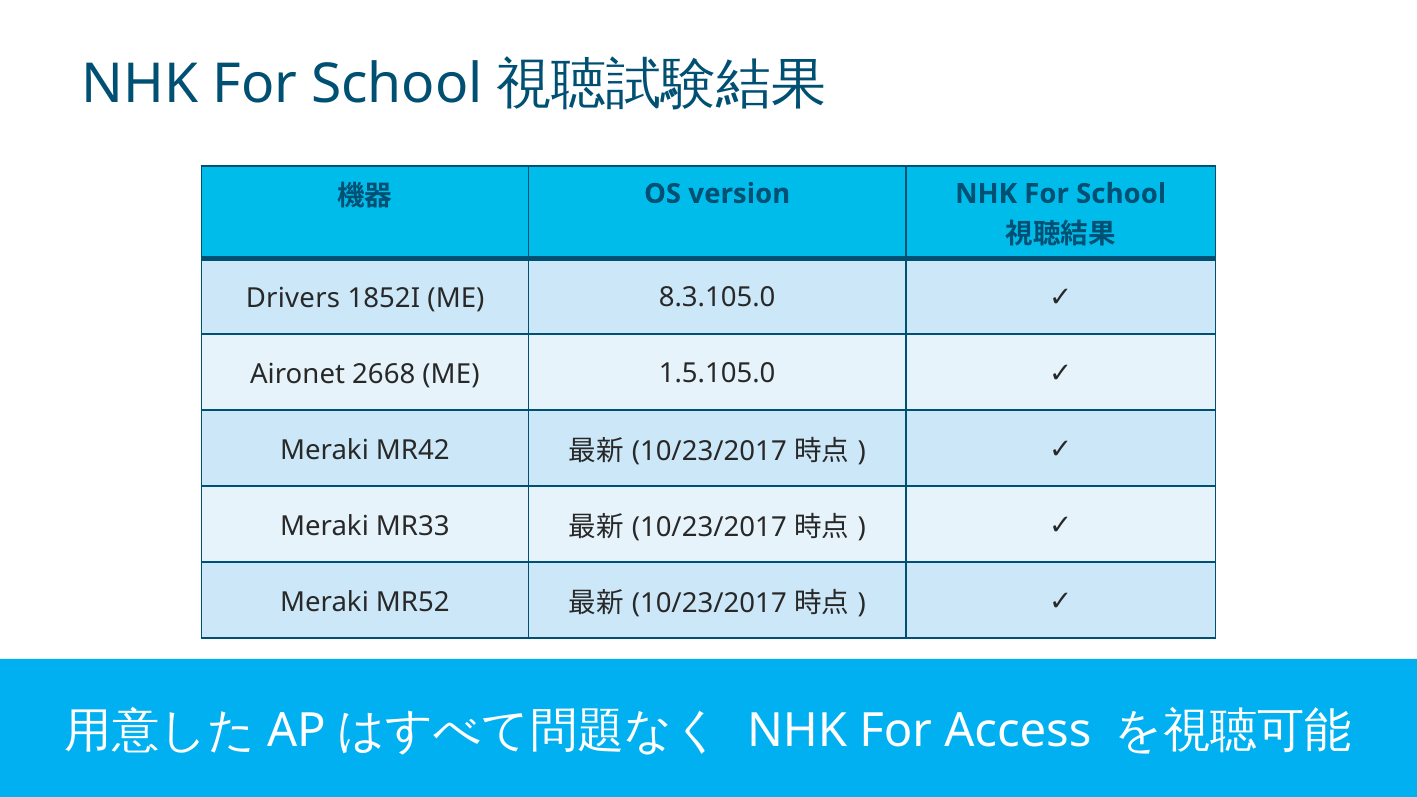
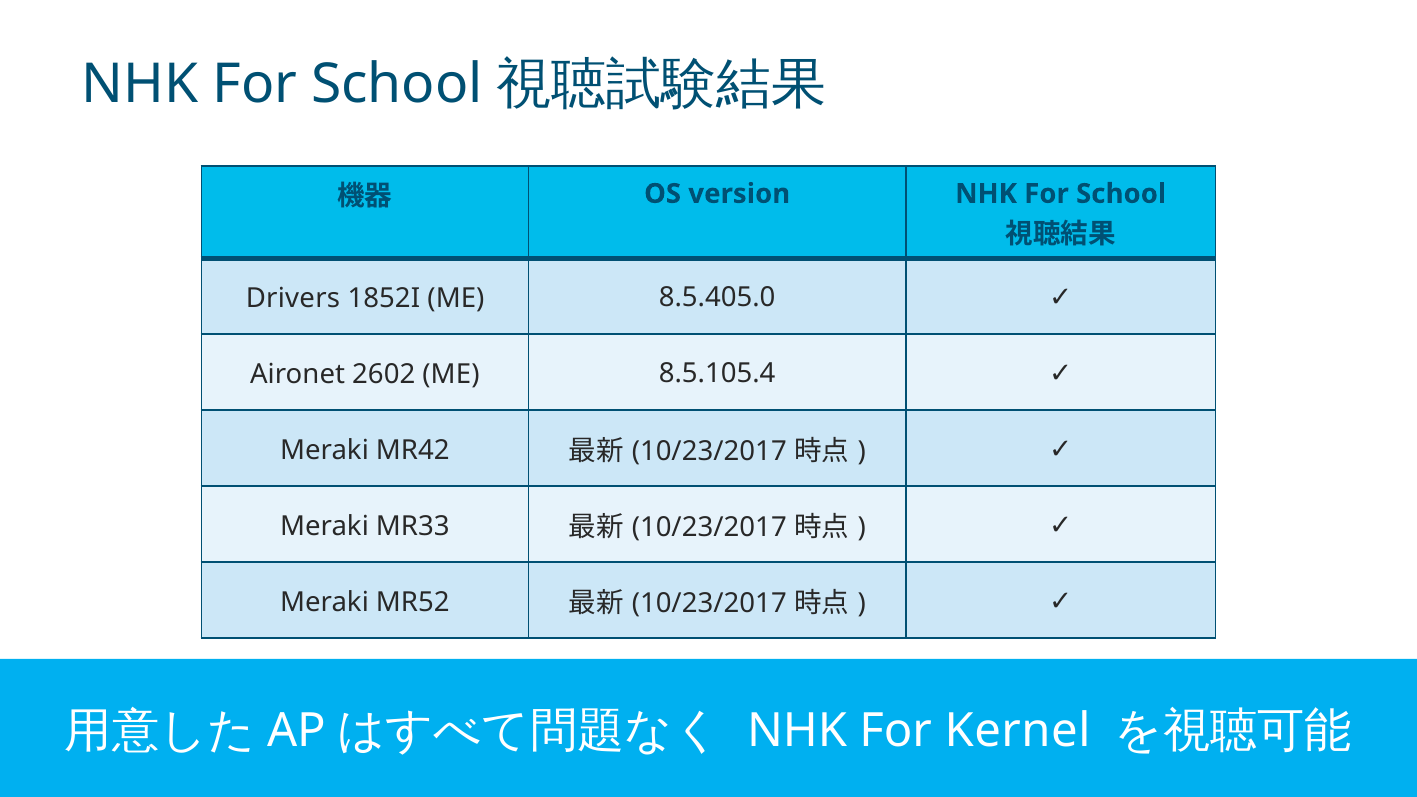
8.3.105.0: 8.3.105.0 -> 8.5.405.0 (717, 298)
2668: 2668 -> 2602 (384, 375)
1.5.105.0: 1.5.105.0 -> 8.5.105.4 (717, 374)
Access: Access -> Kernel (1018, 731)
